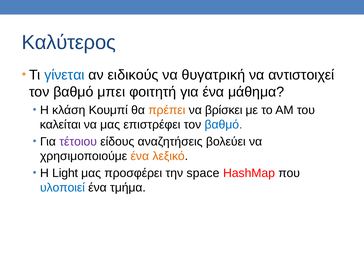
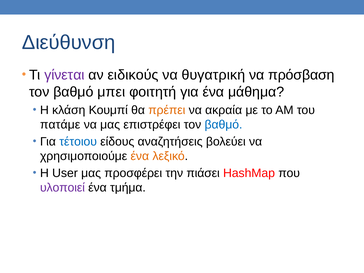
Καλύτερος: Καλύτερος -> Διεύθυνση (69, 42)
γίνεται colour: blue -> purple (64, 75)
αντιστοιχεί: αντιστοιχεί -> πρόσβαση (301, 75)
βρίσκει: βρίσκει -> ακραία (224, 110)
καλείται: καλείται -> πατάμε (60, 125)
τέτοιου colour: purple -> blue (78, 142)
Light: Light -> User (65, 173)
space: space -> πιάσει (203, 173)
υλοποιεί colour: blue -> purple (62, 188)
